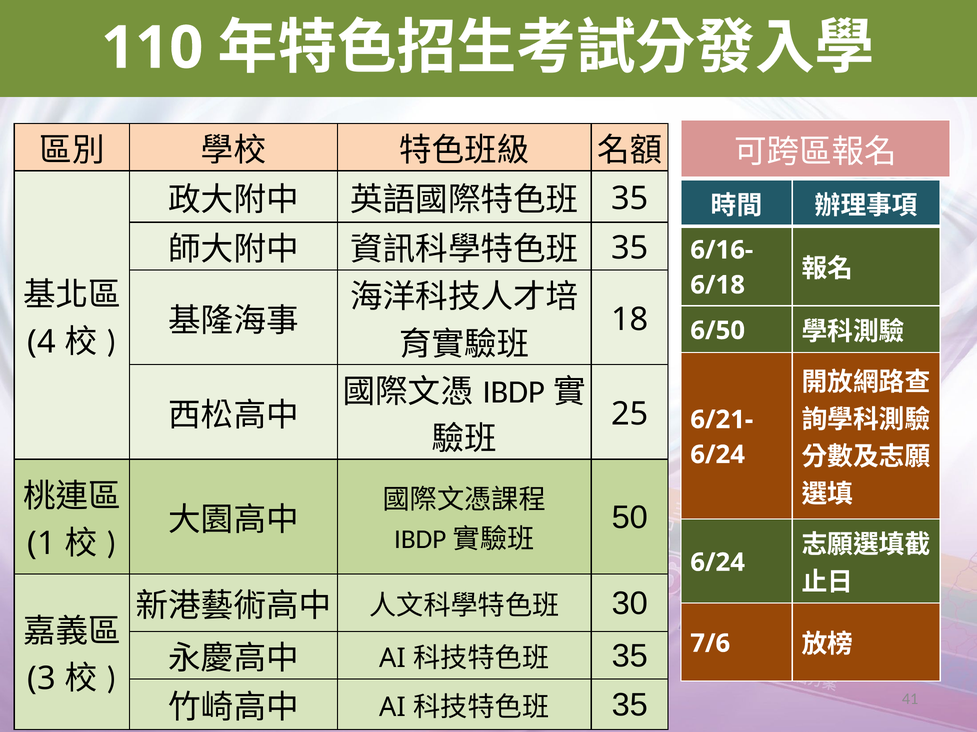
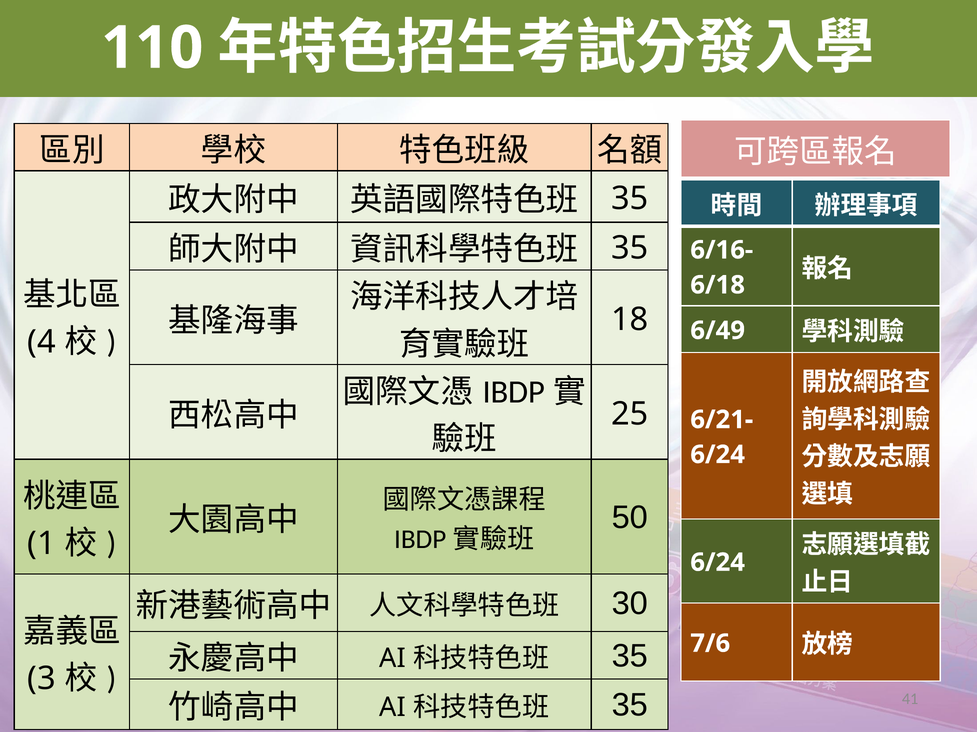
6/50: 6/50 -> 6/49 (718, 331)
